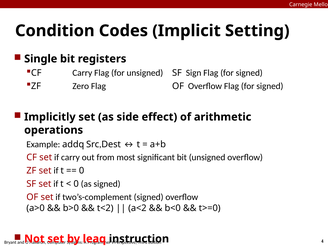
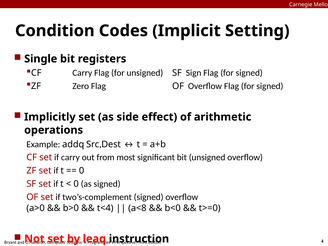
t<2: t<2 -> t<4 (105, 208)
a<2: a<2 -> a<8 (137, 208)
